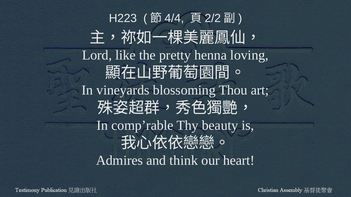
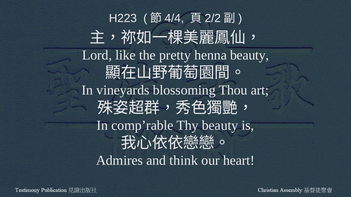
henna loving: loving -> beauty (250, 55)
